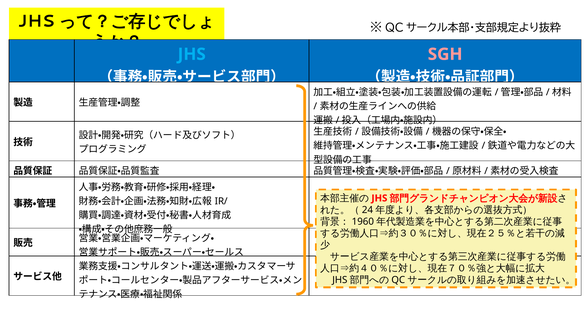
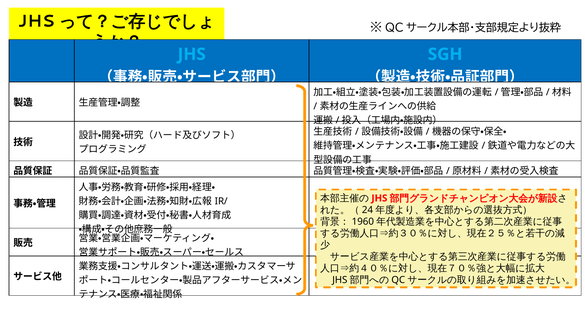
SGH colour: pink -> light blue (445, 54)
